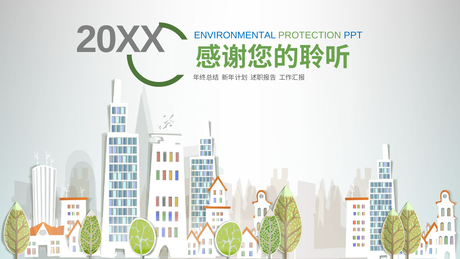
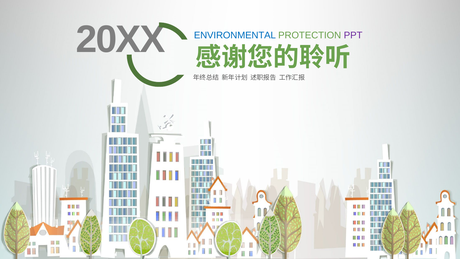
PPT colour: blue -> purple (353, 35)
